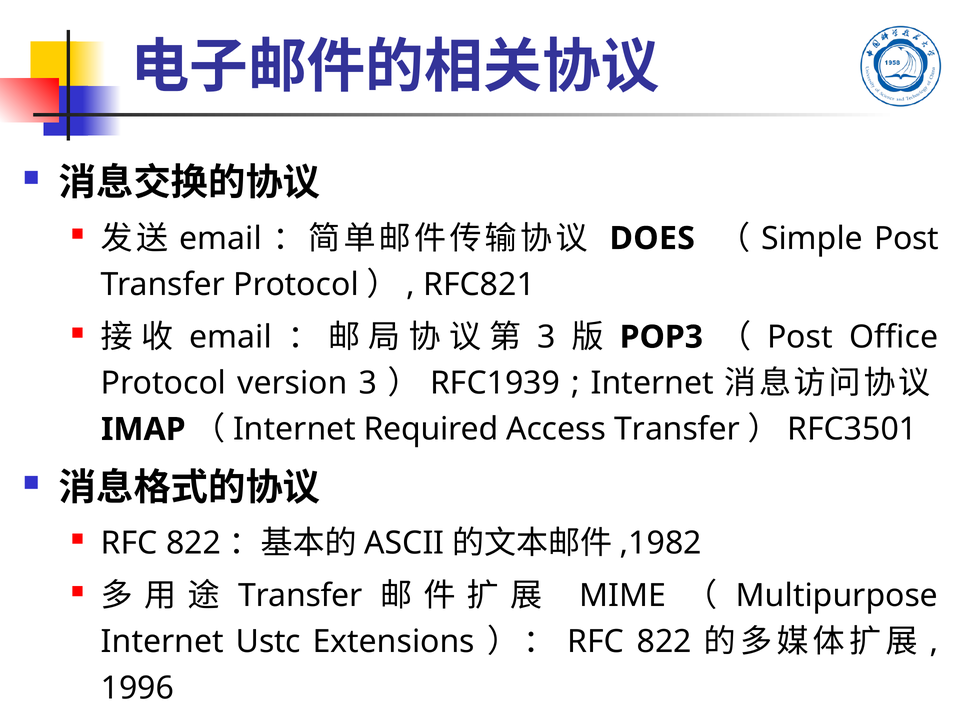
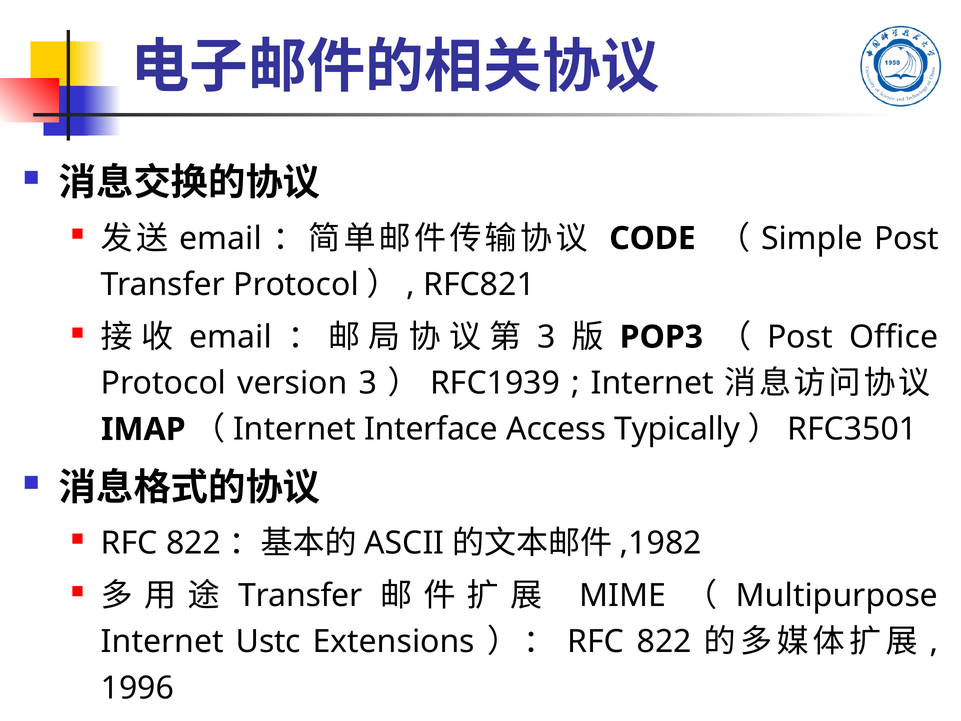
DOES: DOES -> CODE (652, 238)
Required: Required -> Interface (431, 429)
Access Transfer: Transfer -> Typically (677, 429)
